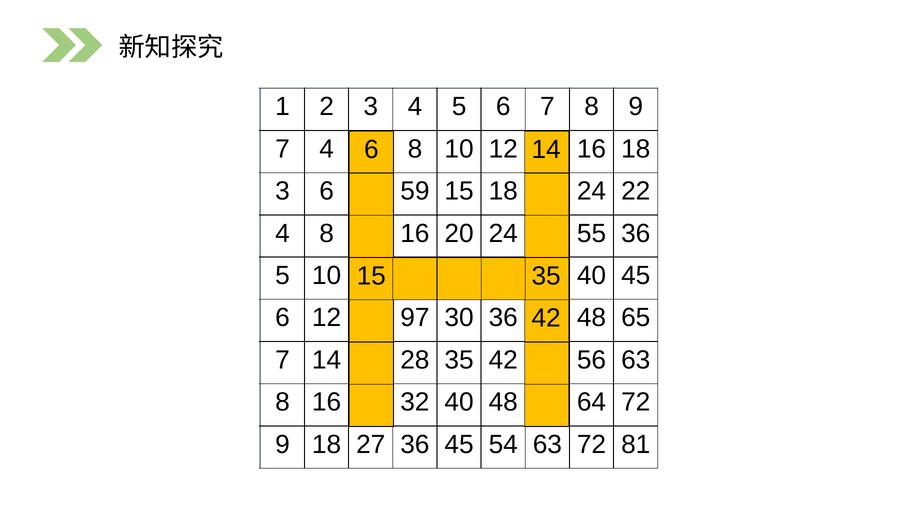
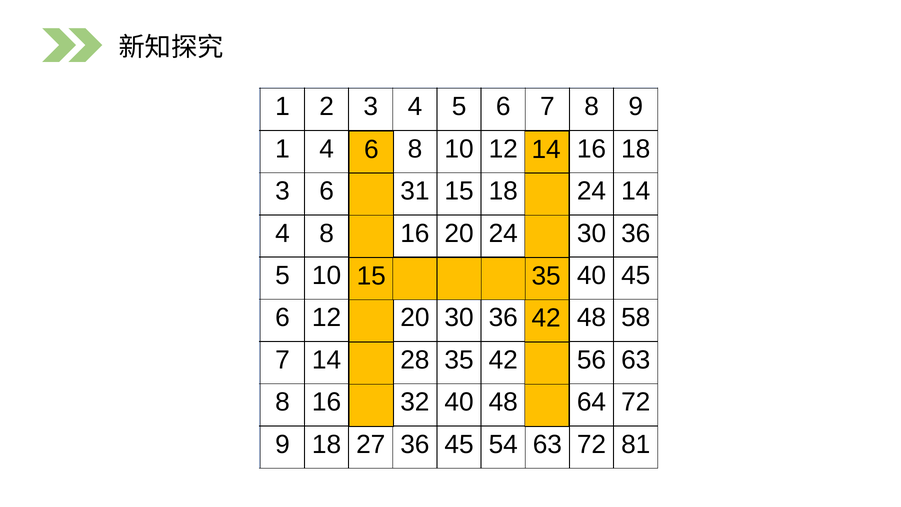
7: 7 -> 1 (282, 149)
59: 59 -> 31 (415, 191)
24 22: 22 -> 14 (636, 191)
55: 55 -> 30 (592, 233)
97: 97 -> 20 (415, 318)
65: 65 -> 58 (636, 318)
